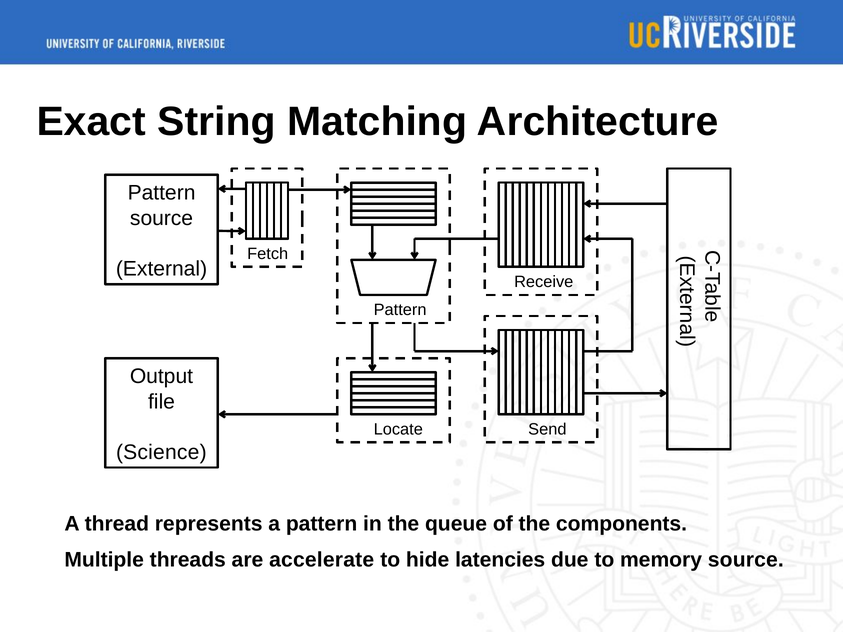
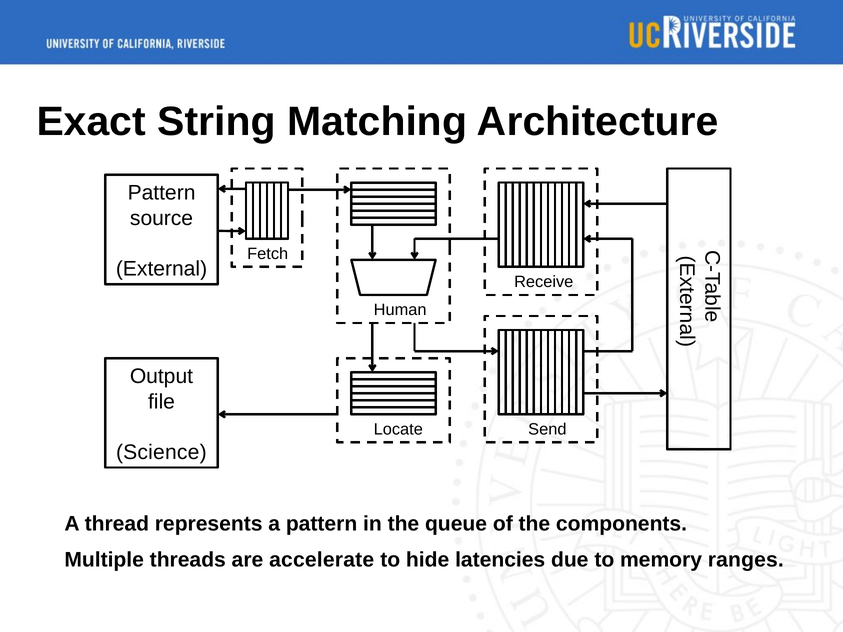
Pattern: Pattern -> Human (400, 310)
memory source: source -> ranges (746, 560)
